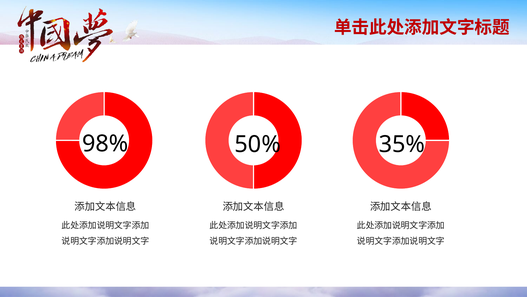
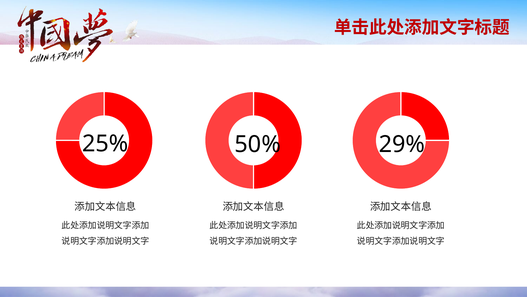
98%: 98% -> 25% (105, 144)
35%: 35% -> 29% (402, 144)
